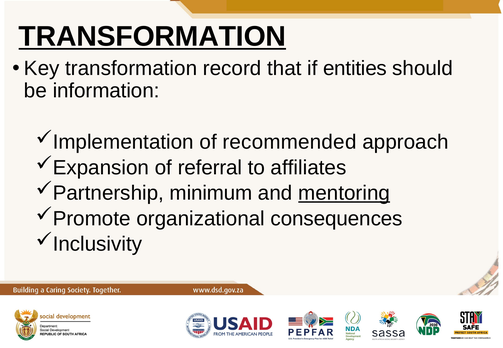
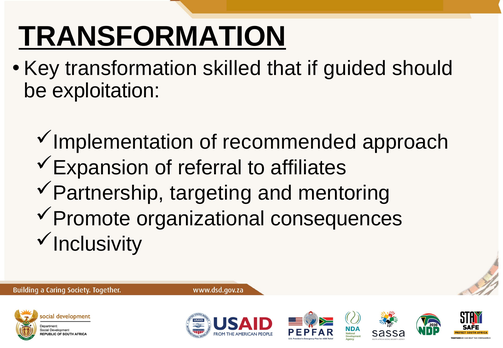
record: record -> skilled (232, 68)
entities: entities -> guided (355, 68)
information: information -> exploitation (106, 91)
minimum: minimum -> targeting (211, 193)
mentoring underline: present -> none (344, 193)
